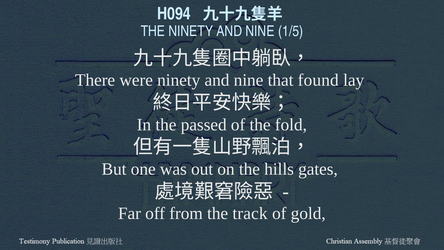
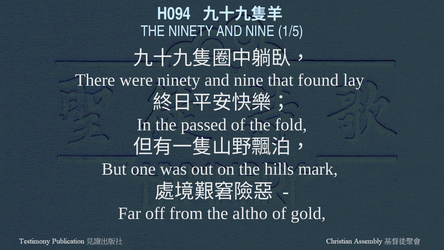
gates: gates -> mark (318, 169)
track: track -> altho (250, 213)
